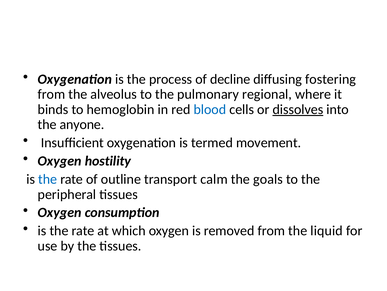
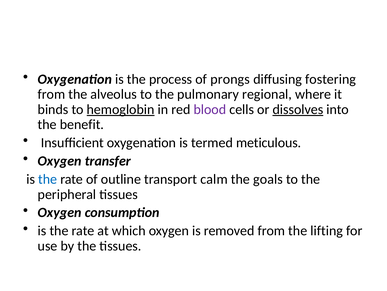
decline: decline -> prongs (230, 79)
hemoglobin underline: none -> present (121, 109)
blood colour: blue -> purple (210, 109)
anyone: anyone -> benefit (82, 124)
movement: movement -> meticulous (269, 142)
hostility: hostility -> transfer (108, 161)
liquid: liquid -> lifting (327, 230)
